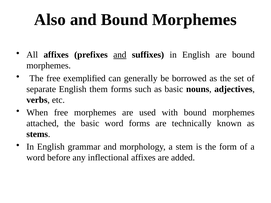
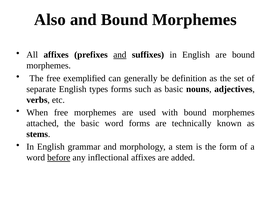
borrowed: borrowed -> definition (189, 78)
them: them -> types (99, 89)
before underline: none -> present (59, 158)
